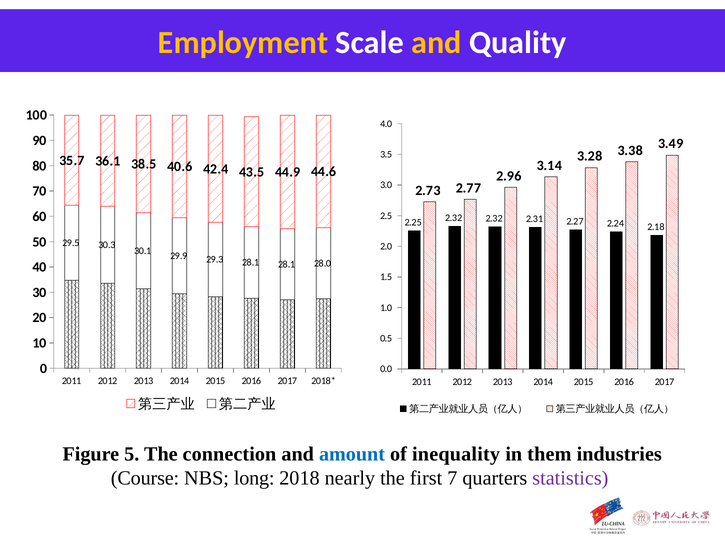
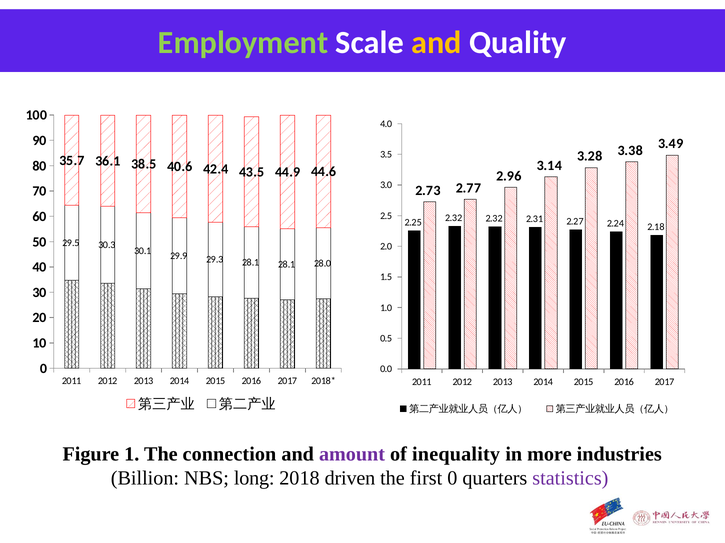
Employment colour: yellow -> light green (243, 43)
5: 5 -> 1 (132, 454)
amount colour: blue -> purple (352, 454)
them: them -> more (549, 454)
Course: Course -> Billion (145, 479)
nearly: nearly -> driven (350, 479)
first 7: 7 -> 0 (452, 479)
